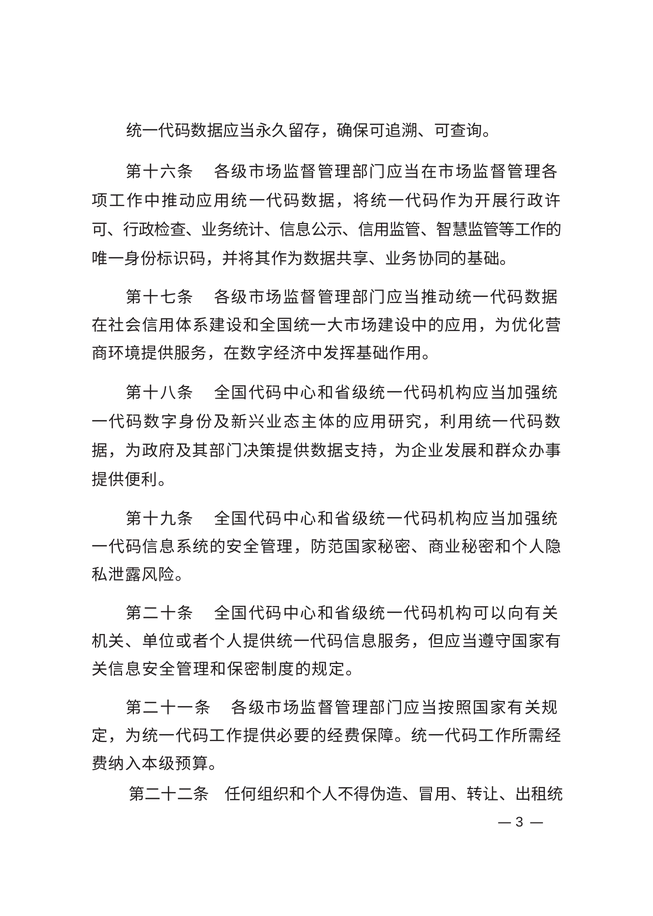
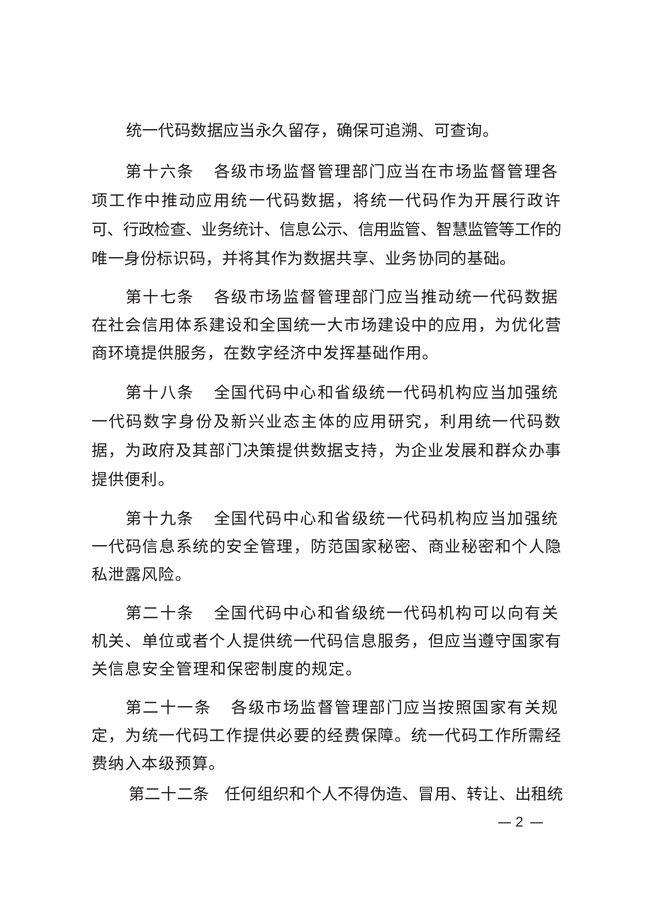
3: 3 -> 2 (519, 822)
